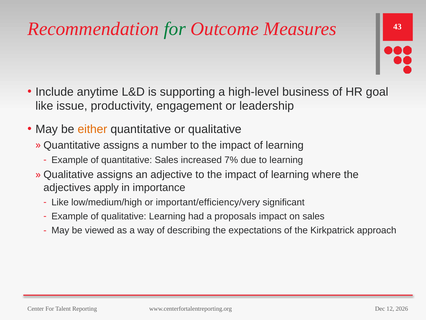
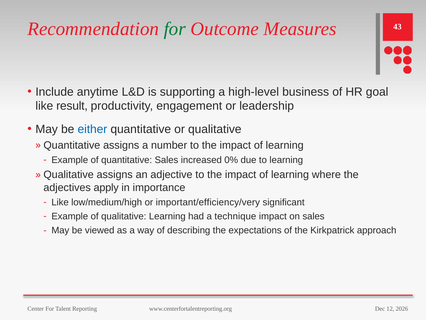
issue: issue -> result (72, 106)
either colour: orange -> blue (92, 129)
7%: 7% -> 0% (231, 160)
proposals: proposals -> technique (235, 216)
